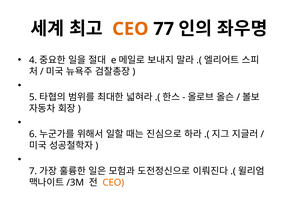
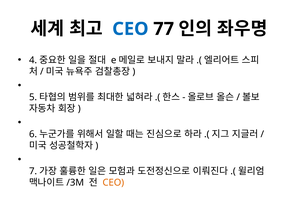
CEO colour: orange -> blue (130, 29)
